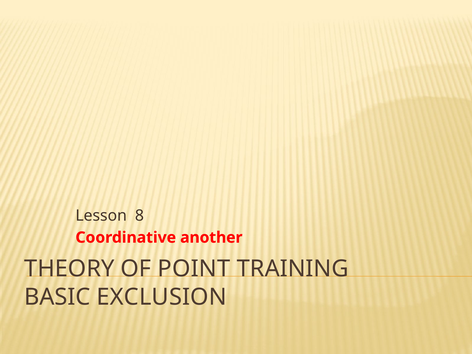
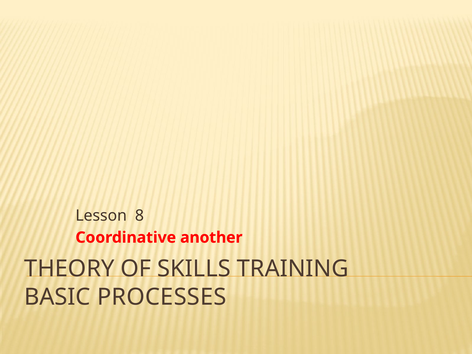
POINT: POINT -> SKILLS (194, 269)
EXCLUSION: EXCLUSION -> PROCESSES (162, 297)
